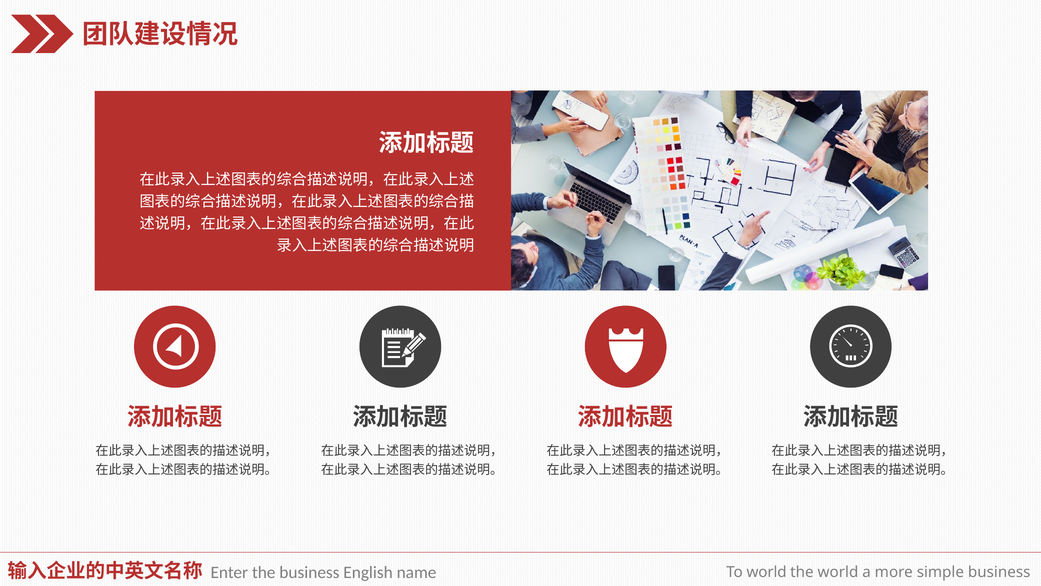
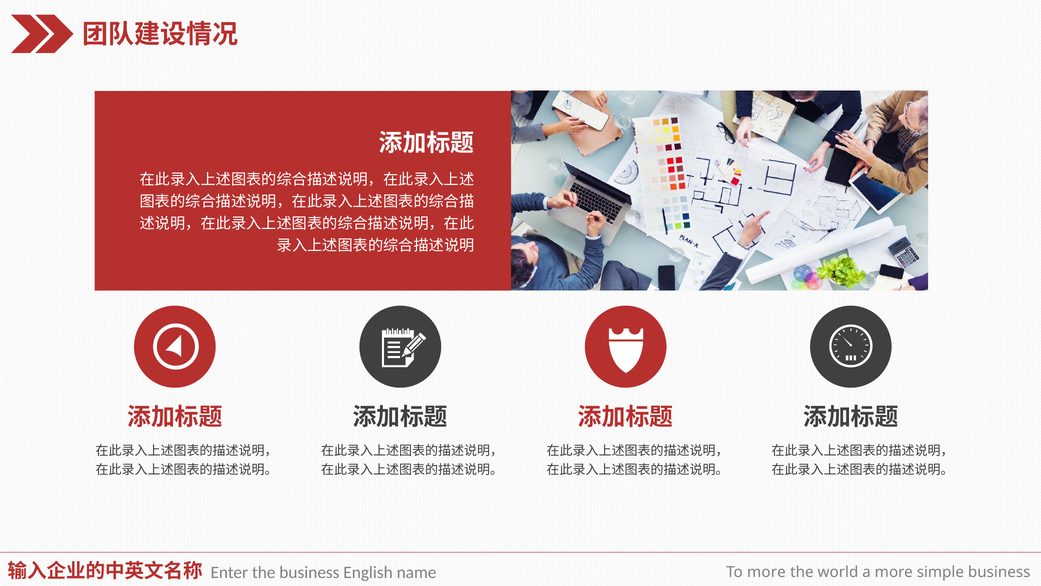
To world: world -> more (766, 572)
